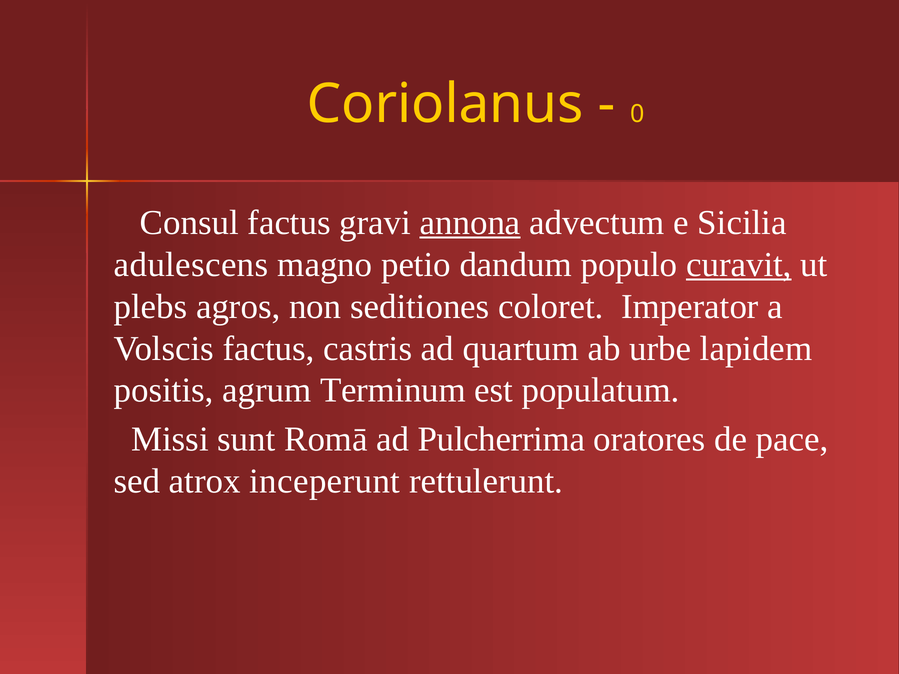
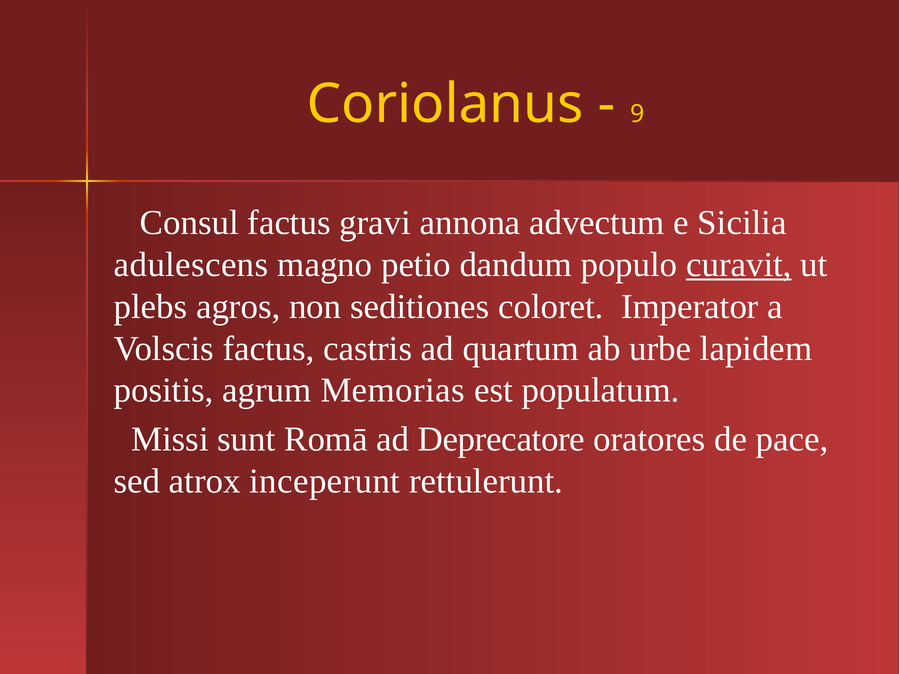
0: 0 -> 9 (638, 114)
annona underline: present -> none (470, 223)
Terminum: Terminum -> Memorias (393, 391)
Pulcherrima: Pulcherrima -> Deprecatore (501, 440)
